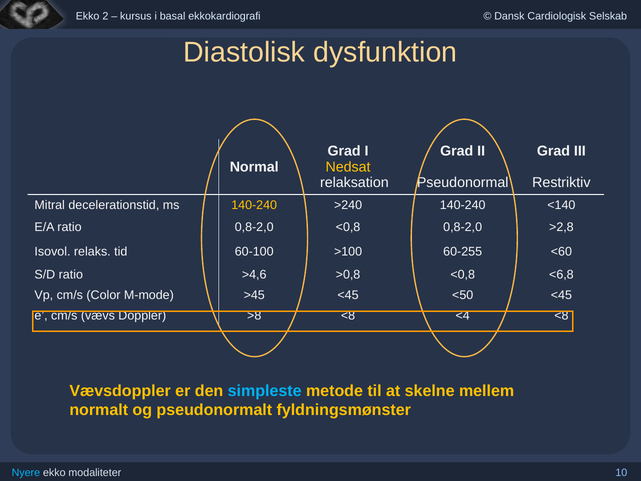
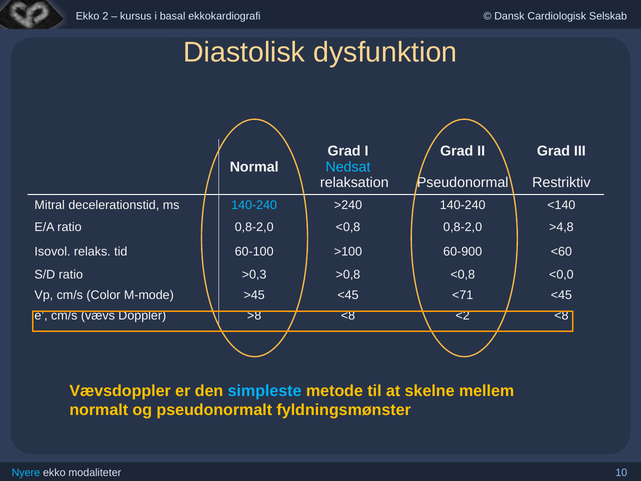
Nedsat colour: yellow -> light blue (348, 167)
140-240 colour: yellow -> light blue (254, 205)
>2,8: >2,8 -> >4,8 (561, 227)
60-255: 60-255 -> 60-900 (463, 251)
>4,6: >4,6 -> >0,3 (254, 274)
<6,8: <6,8 -> <0,0 (561, 274)
<50: <50 -> <71 (463, 295)
<4: <4 -> <2 (463, 315)
